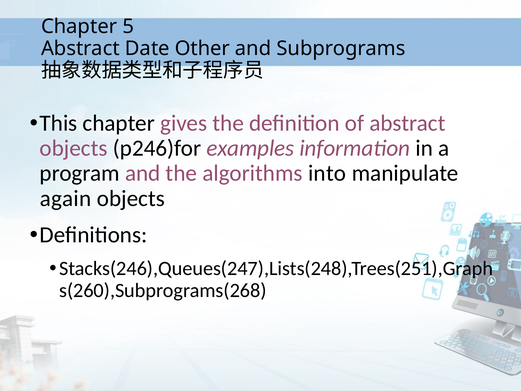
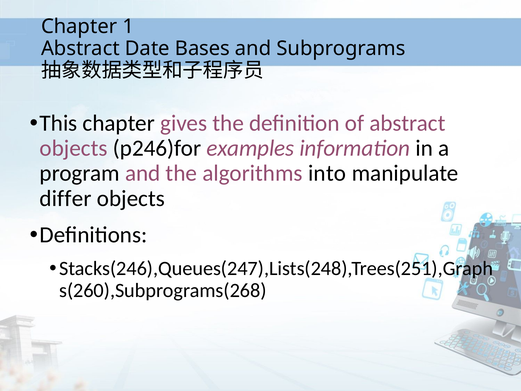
5: 5 -> 1 (128, 27)
Other: Other -> Bases (202, 48)
again: again -> differ (65, 198)
